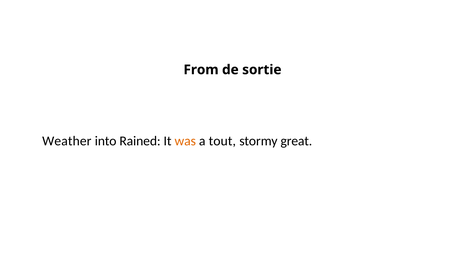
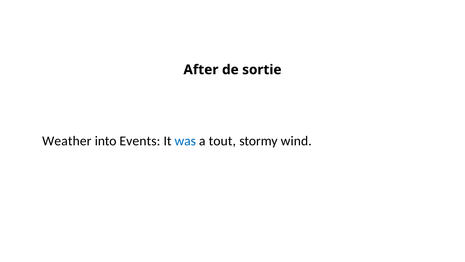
From: From -> After (201, 70)
Rained: Rained -> Events (140, 141)
was colour: orange -> blue (185, 141)
great: great -> wind (296, 141)
